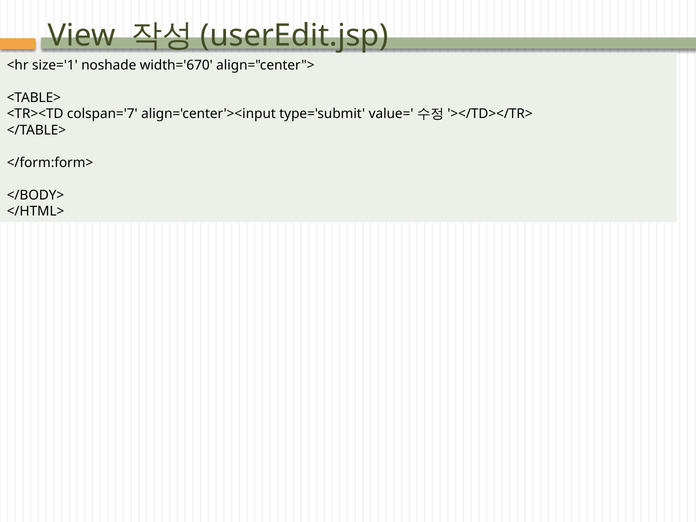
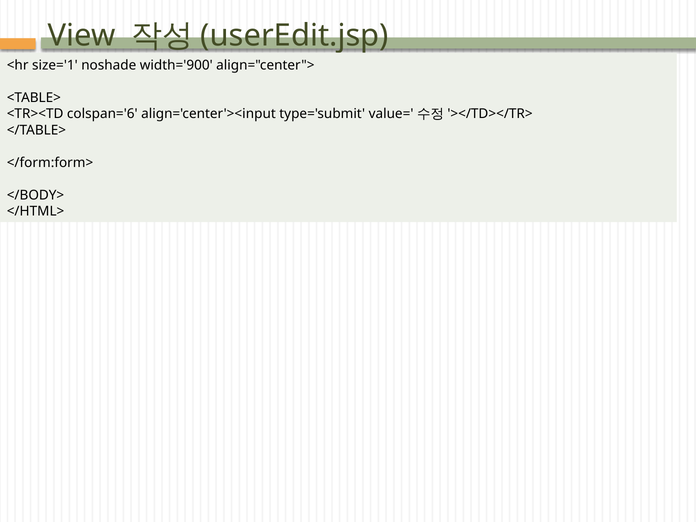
width='670: width='670 -> width='900 (176, 65)
colspan='7: colspan='7 -> colspan='6 (102, 114)
